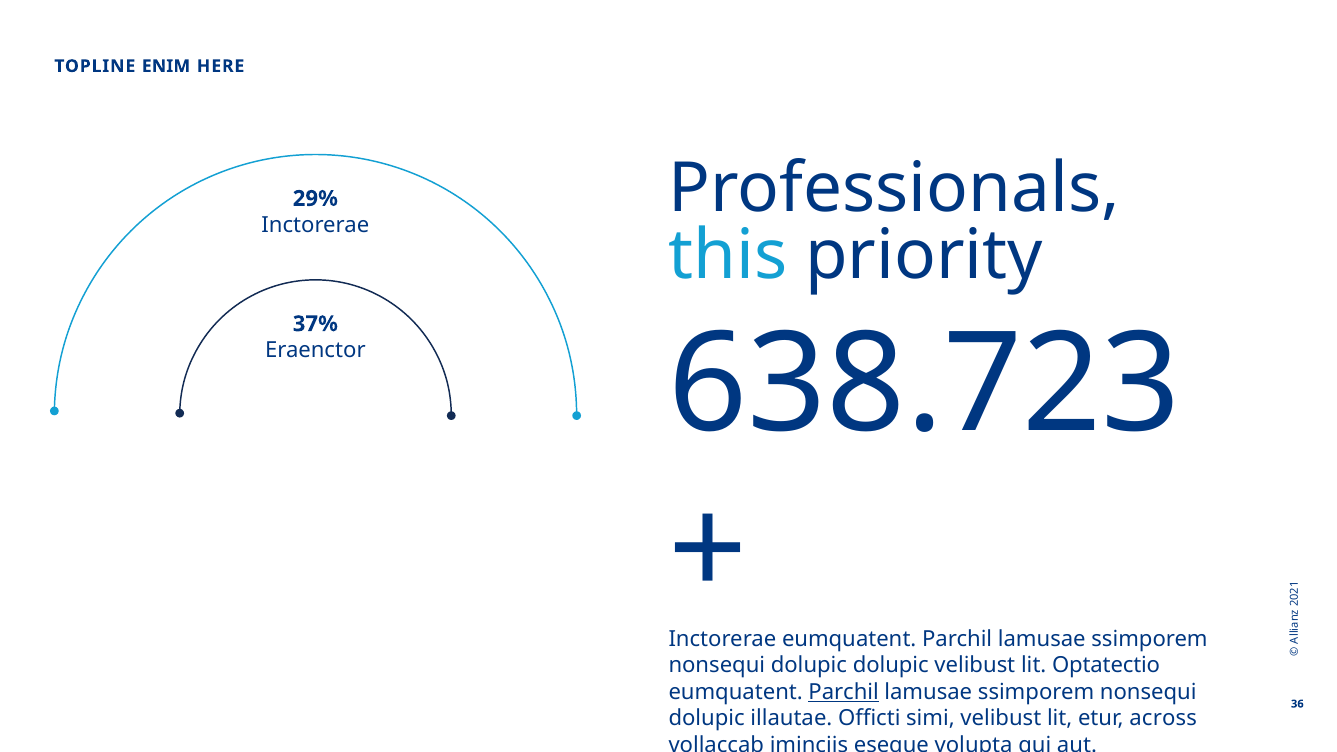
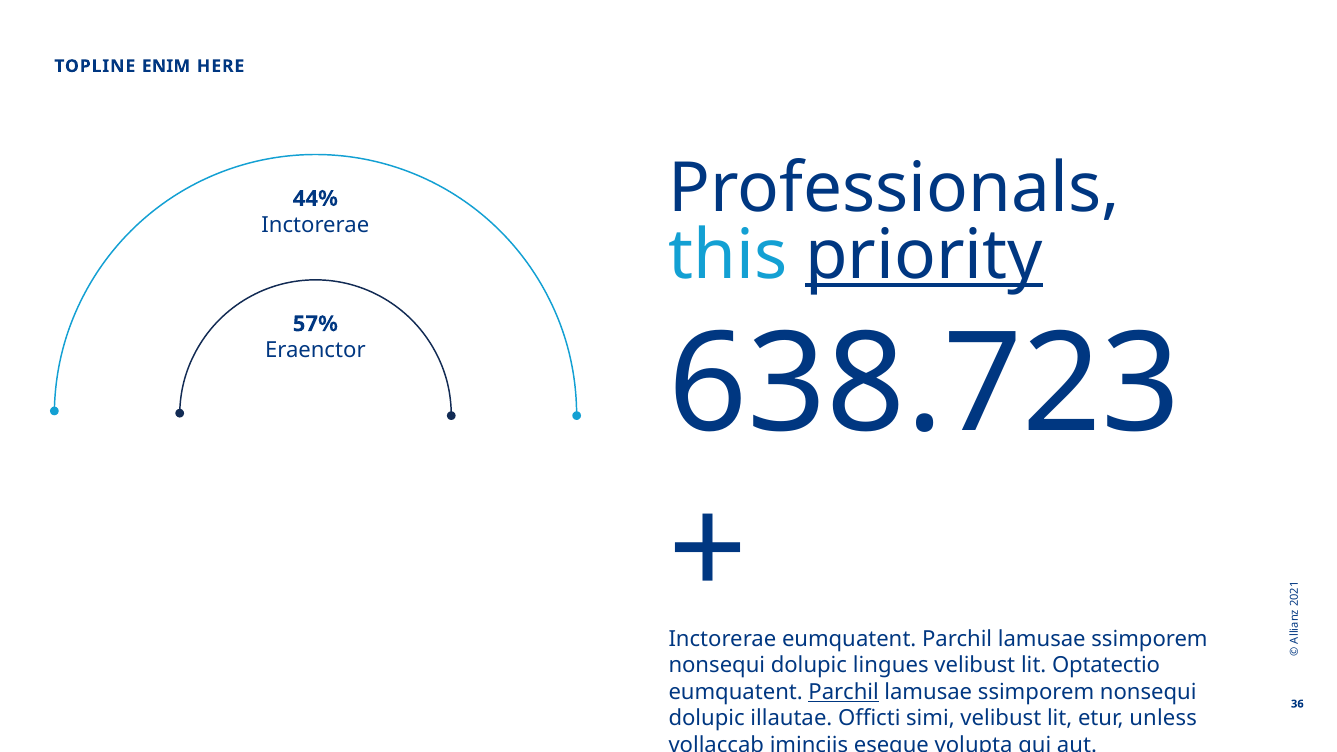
29%: 29% -> 44% (315, 199)
priority underline: none -> present (924, 256)
37%: 37% -> 57% (315, 324)
dolupic dolupic: dolupic -> lingues (891, 666)
across: across -> unless (1163, 719)
